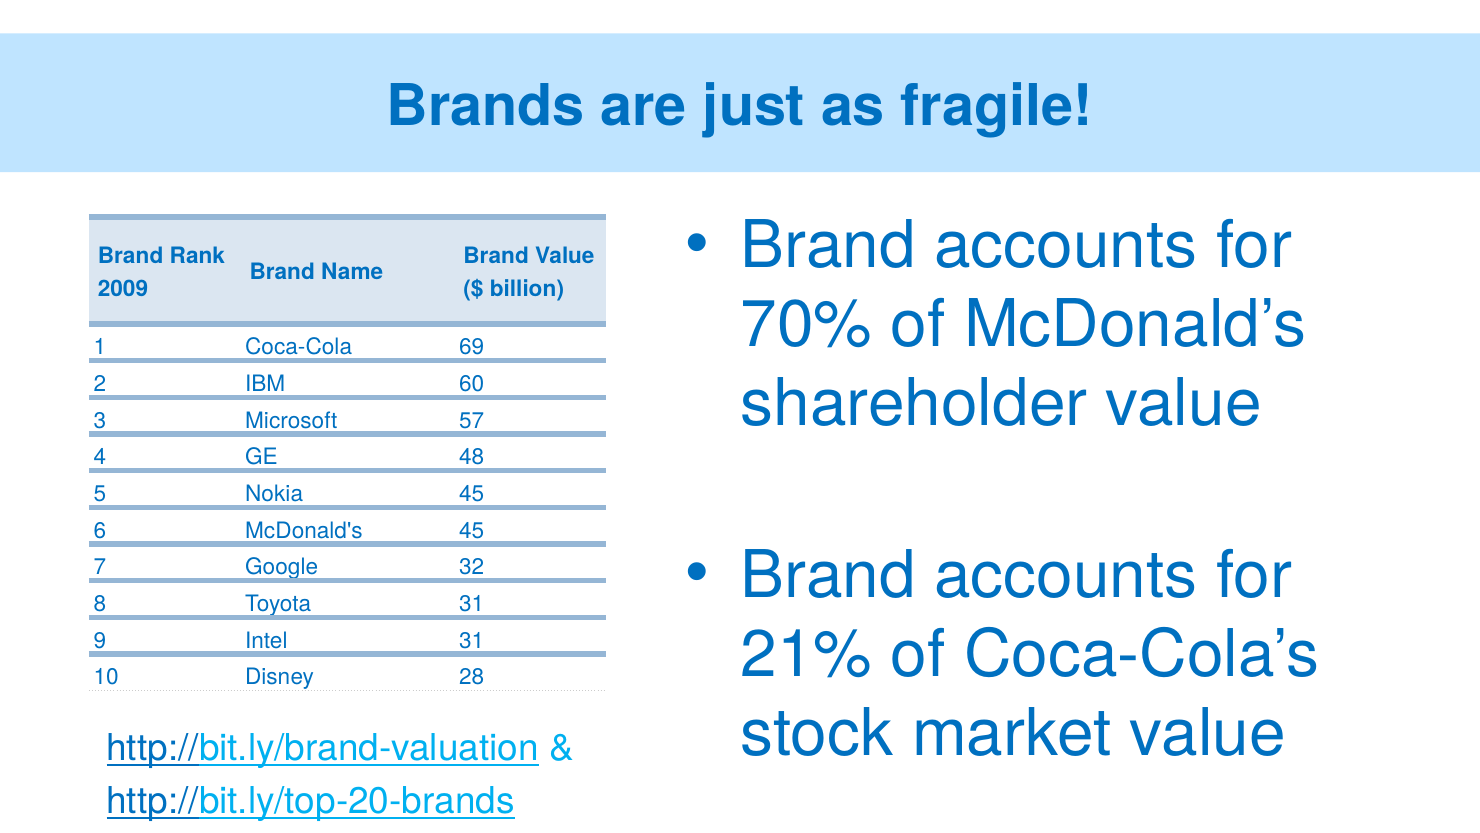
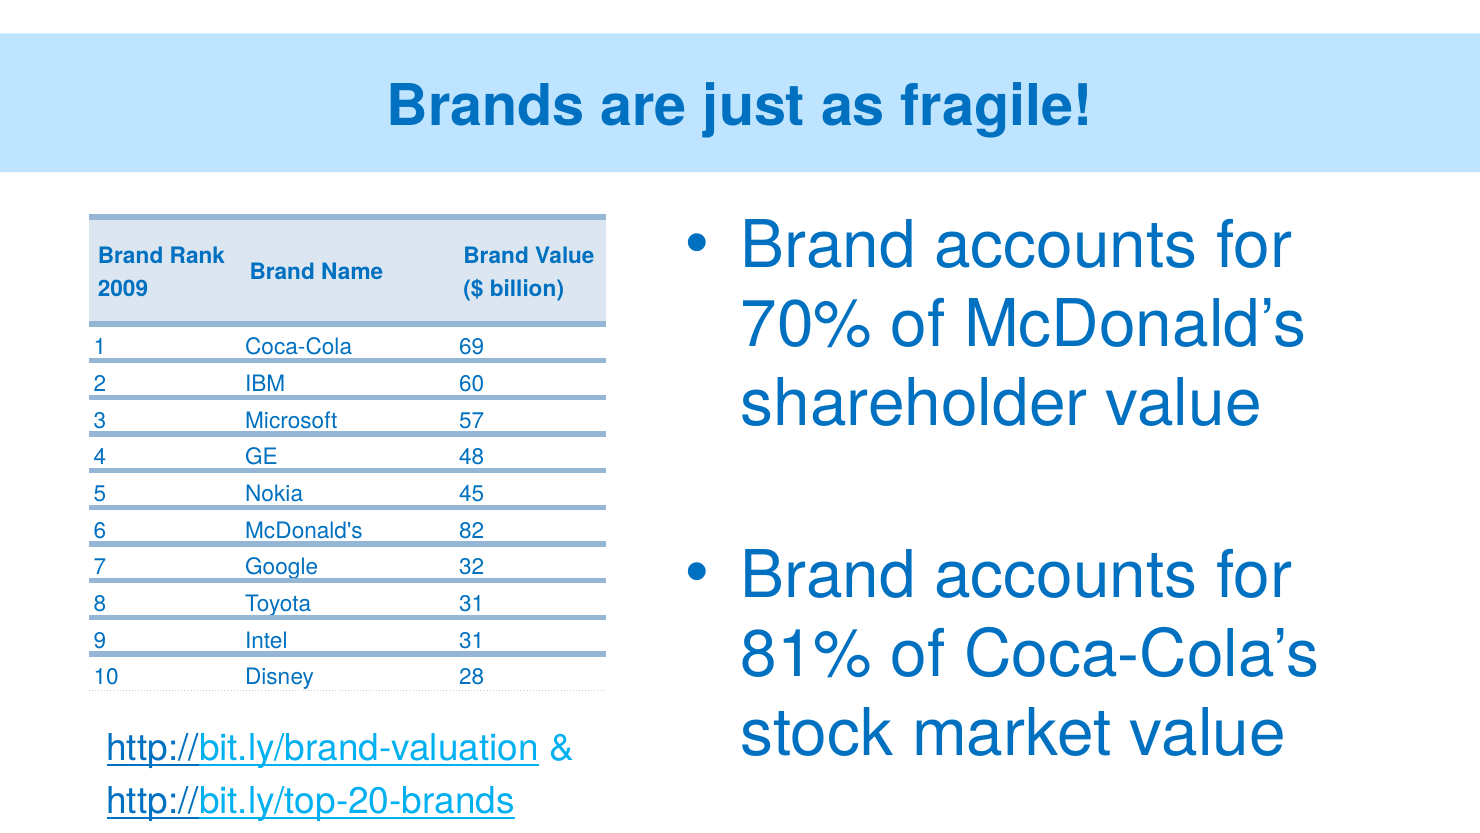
McDonald's 45: 45 -> 82 (472, 530)
21%: 21% -> 81% (807, 654)
